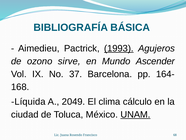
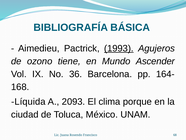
sirve: sirve -> tiene (69, 61)
37: 37 -> 36 (76, 74)
2049: 2049 -> 2093 (73, 101)
cálculo: cálculo -> porque (137, 101)
UNAM underline: present -> none (135, 114)
